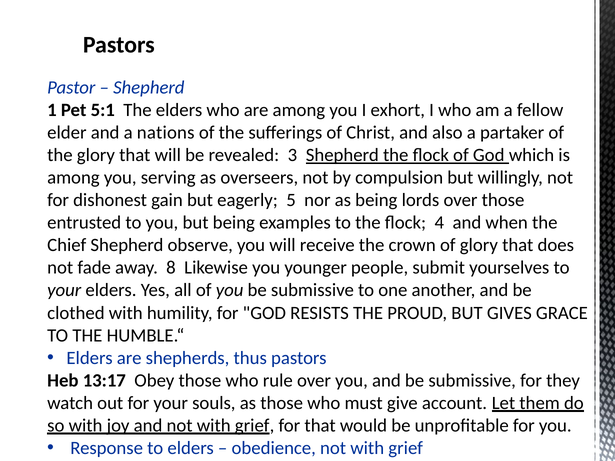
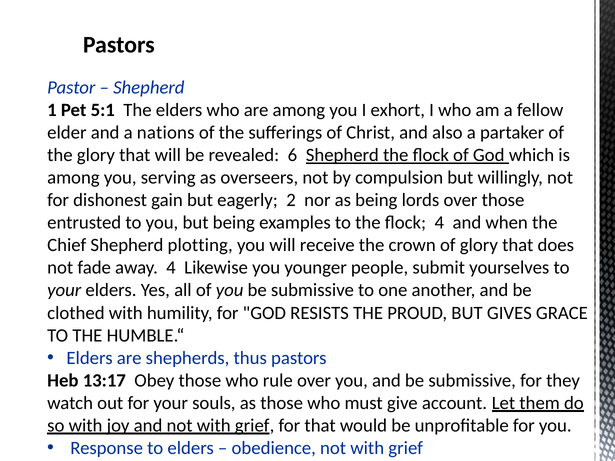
3: 3 -> 6 (292, 155)
5: 5 -> 2 (291, 200)
observe: observe -> plotting (200, 245)
away 8: 8 -> 4 (171, 268)
